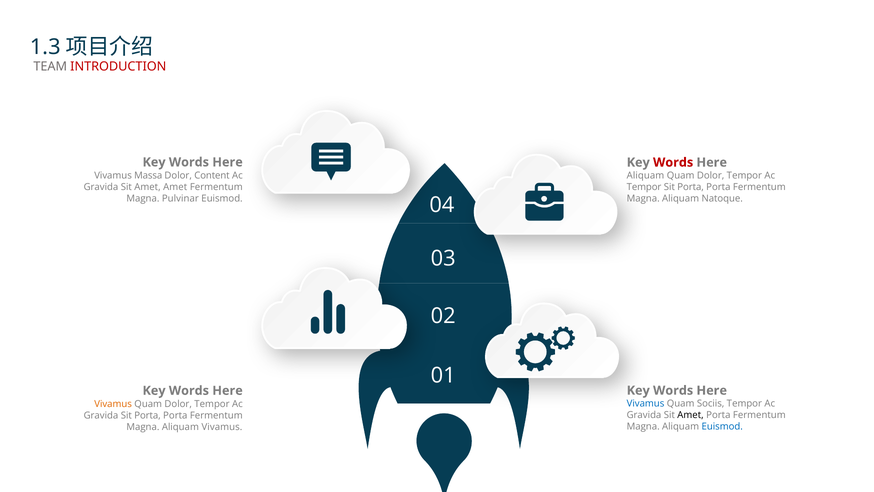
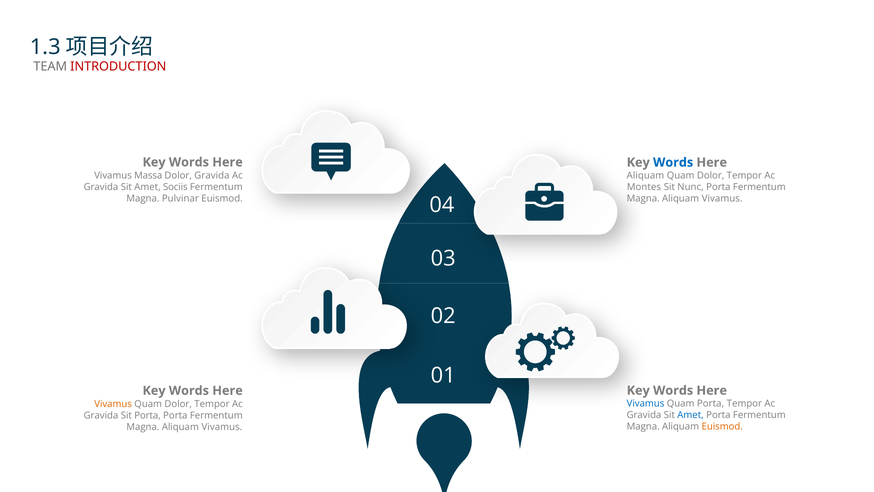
Words colour: red -> blue (673, 162)
Dolor Content: Content -> Gravida (212, 175)
Amet Amet: Amet -> Sociis (175, 187)
Tempor: Tempor -> Montes (644, 187)
Porta: Porta -> Nunc (690, 187)
Natoque: Natoque -> Vivamus (722, 199)
Quam Sociis: Sociis -> Porta (711, 403)
Amet colour: black -> blue (691, 415)
Euismod colour: blue -> orange (722, 426)
